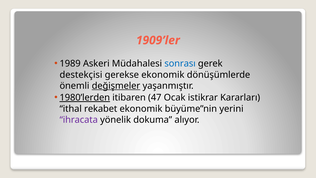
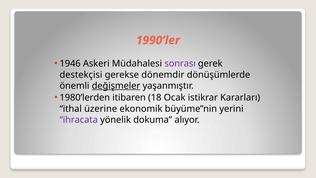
1909’ler: 1909’ler -> 1990’ler (158, 40)
1989: 1989 -> 1946 (70, 64)
sonrası colour: blue -> purple (180, 64)
gerekse ekonomik: ekonomik -> dönemdir (163, 75)
1980’lerden underline: present -> none (85, 98)
47: 47 -> 18 (155, 98)
rekabet: rekabet -> üzerine (101, 109)
